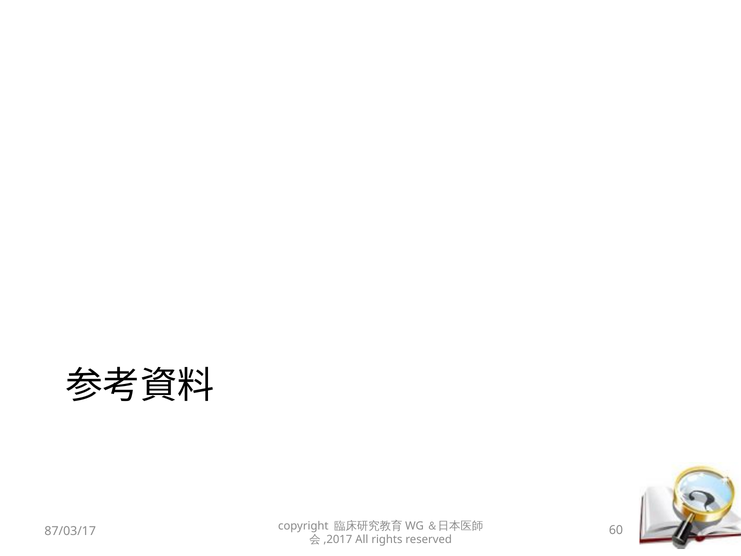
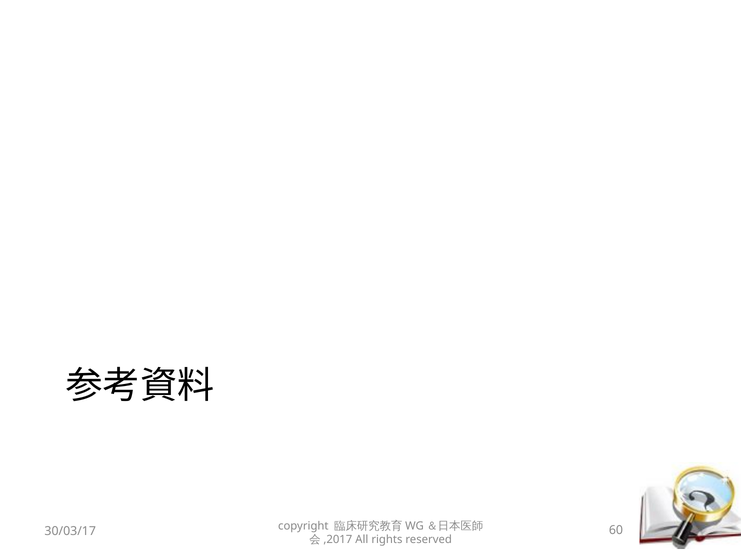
87/03/17: 87/03/17 -> 30/03/17 (70, 531)
